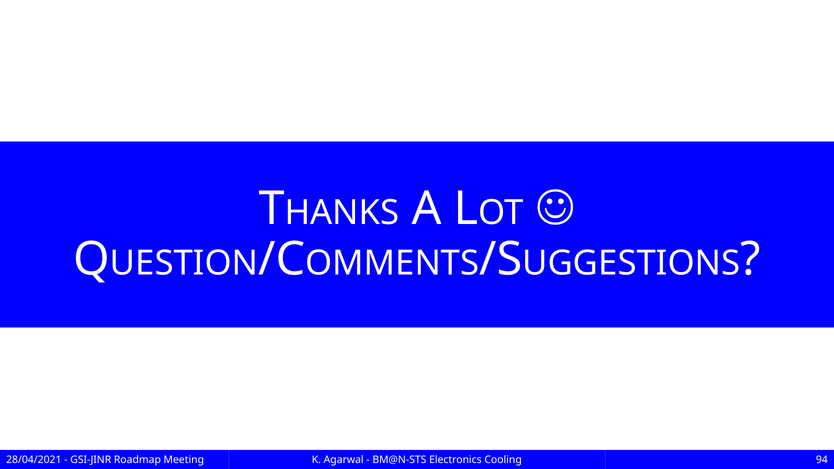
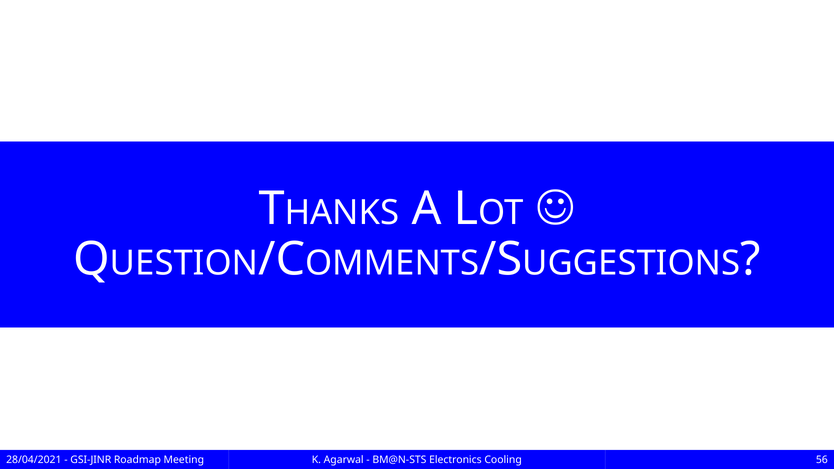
94: 94 -> 56 (822, 460)
